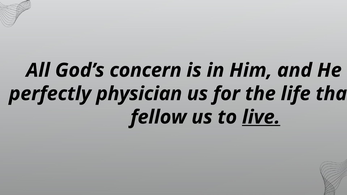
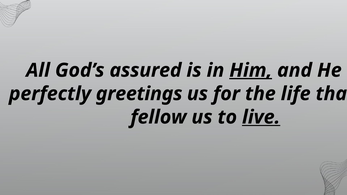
concern: concern -> assured (146, 70)
Him underline: none -> present (251, 70)
physician: physician -> greetings (139, 94)
